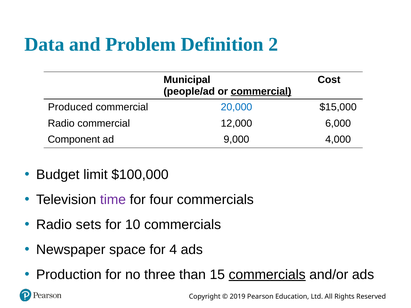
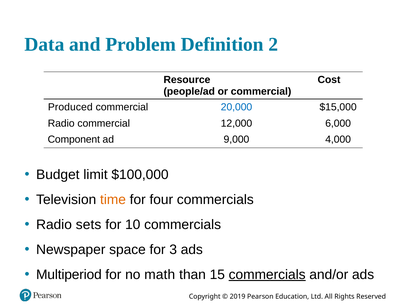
Municipal: Municipal -> Resource (187, 80)
commercial underline: present -> none (261, 91)
time colour: purple -> orange (113, 200)
4: 4 -> 3 (173, 250)
Production: Production -> Multiperiod (69, 275)
three: three -> math (160, 275)
